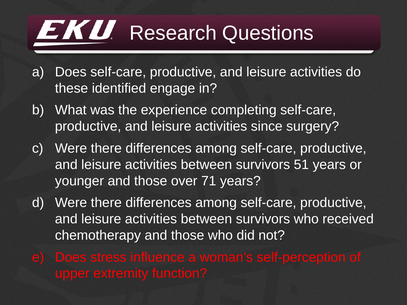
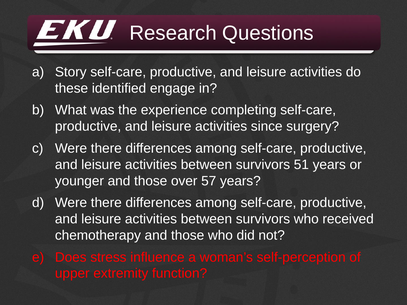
a Does: Does -> Story (71, 72)
71: 71 -> 57 (209, 181)
